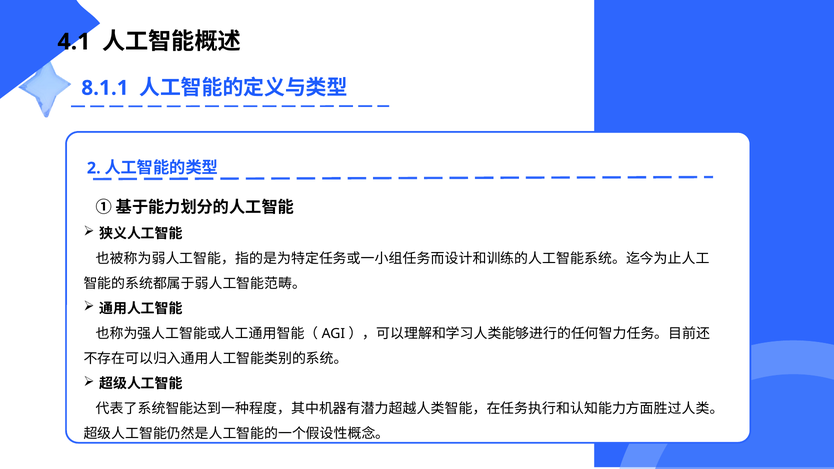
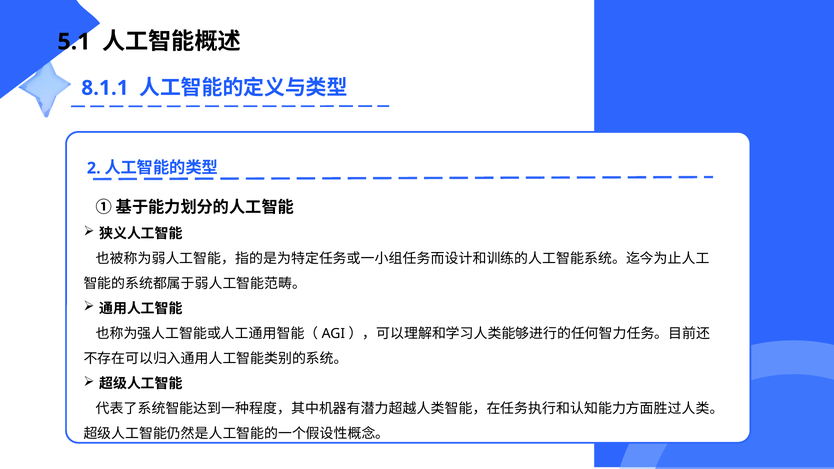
4.1: 4.1 -> 5.1 (74, 42)
